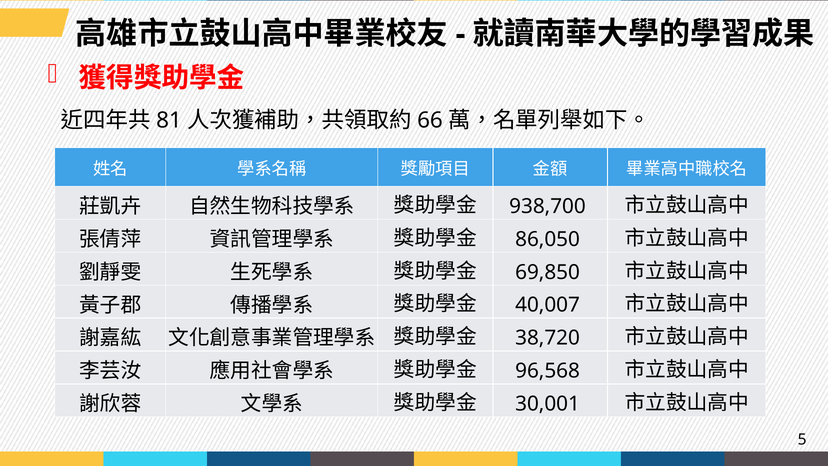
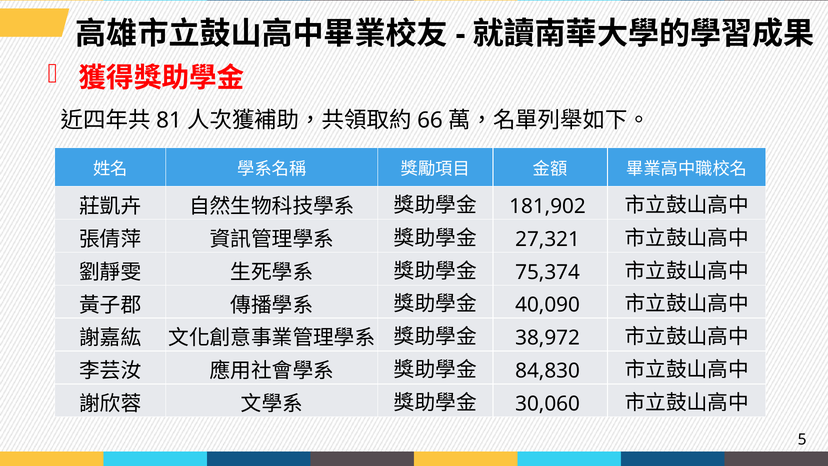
938,700: 938,700 -> 181,902 (547, 206)
86,050: 86,050 -> 27,321 (548, 239)
69,850: 69,850 -> 75,374 (548, 272)
40,007: 40,007 -> 40,090 (548, 305)
38,720: 38,720 -> 38,972 (548, 338)
96,568: 96,568 -> 84,830 (548, 371)
30,001: 30,001 -> 30,060 (548, 404)
